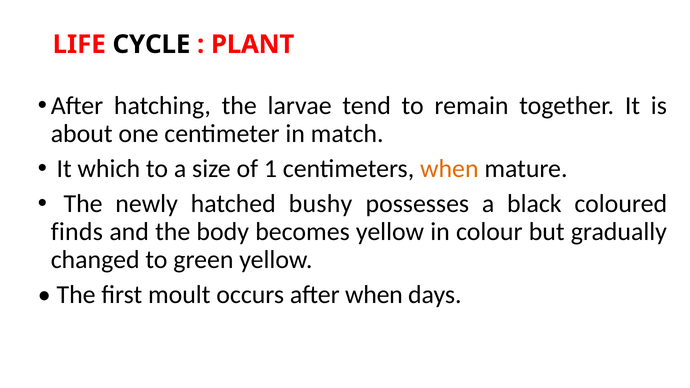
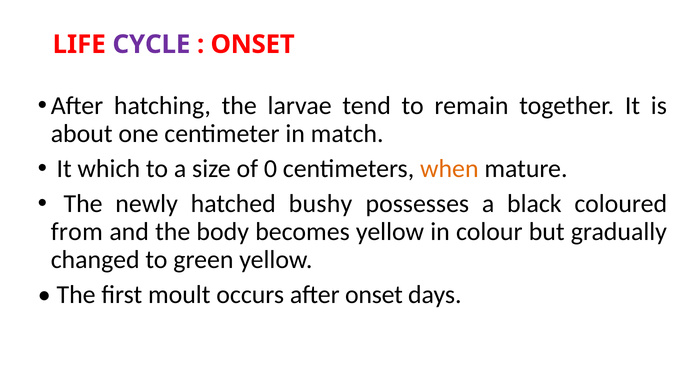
CYCLE colour: black -> purple (151, 44)
PLANT: PLANT -> ONSET (253, 44)
1: 1 -> 0 (270, 169)
finds: finds -> from (77, 232)
after when: when -> onset (374, 295)
